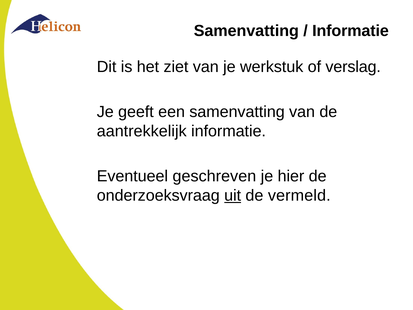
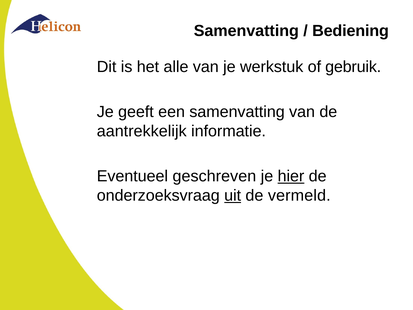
Informatie: Informatie -> Bediening (351, 31)
ziet: ziet -> alle (176, 67)
verslag: verslag -> gebruik (353, 67)
hier underline: none -> present (291, 176)
